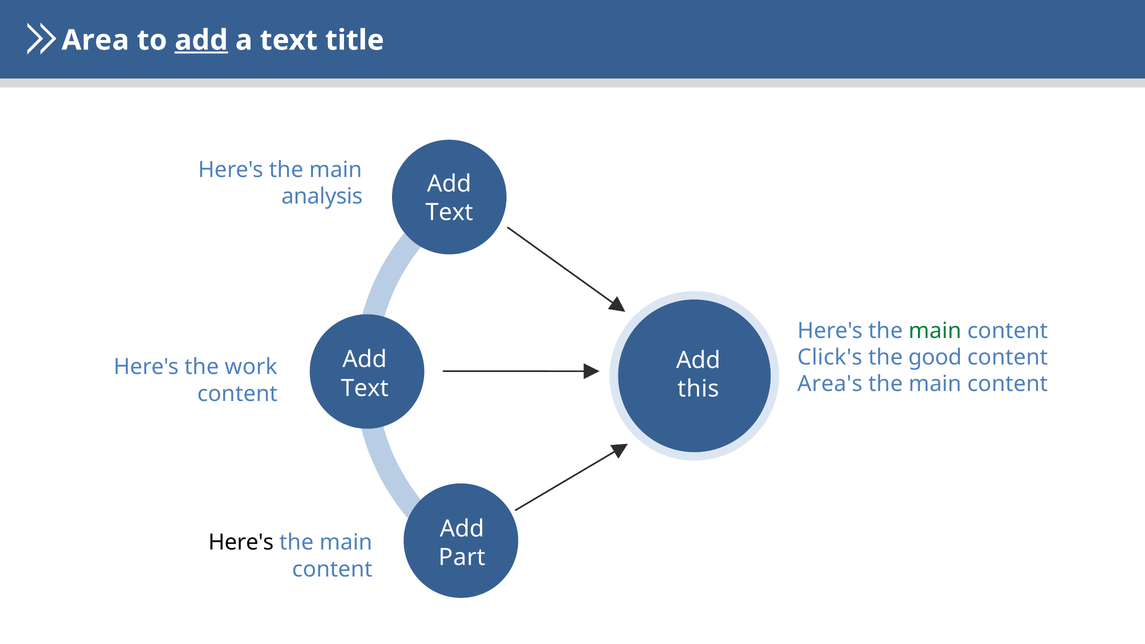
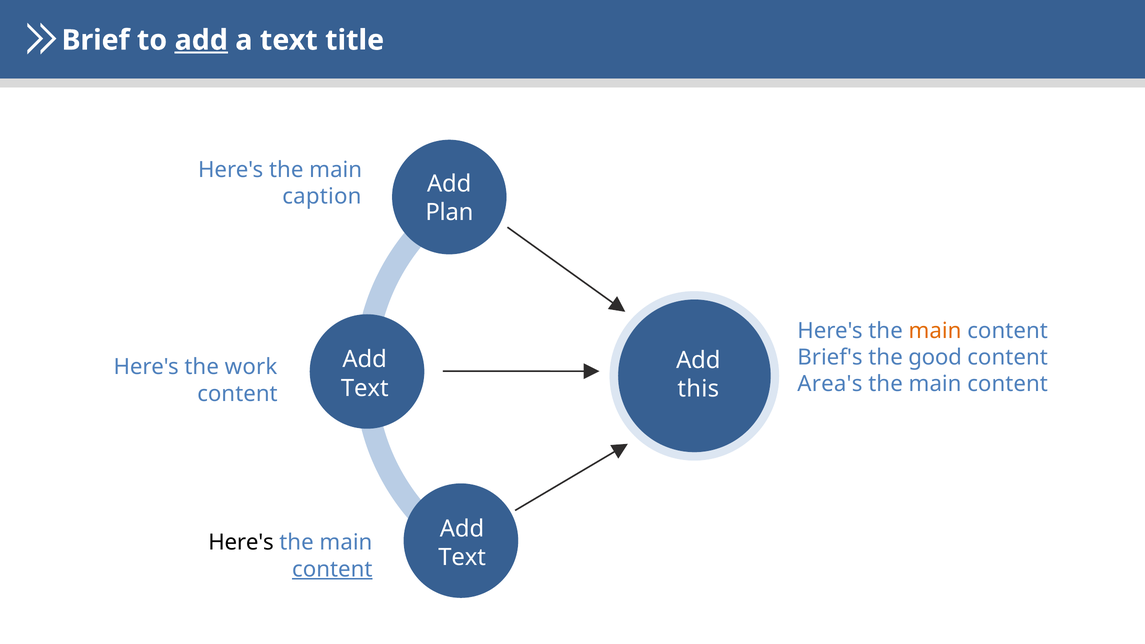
Area: Area -> Brief (96, 40)
analysis: analysis -> caption (322, 196)
Text: Text -> Plan (449, 213)
main colour: green -> orange (935, 331)
Click's: Click's -> Brief's (830, 357)
Part: Part -> Text (462, 557)
content underline: none -> present (332, 569)
